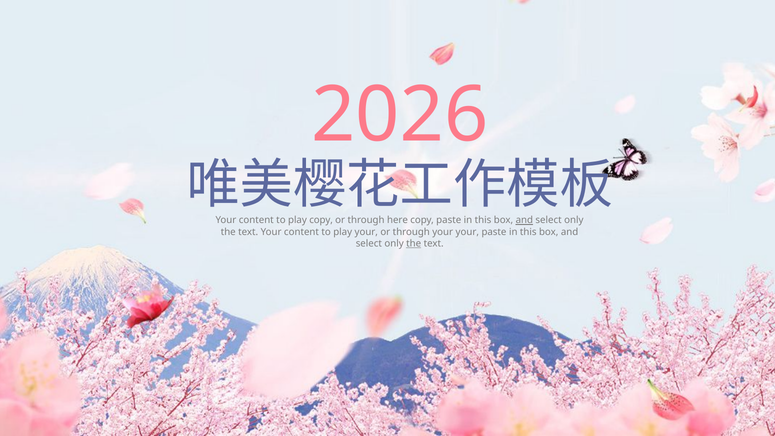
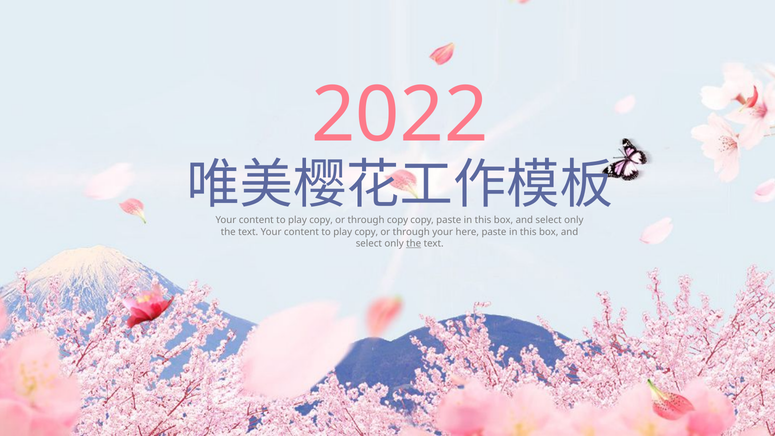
2026: 2026 -> 2022 (400, 115)
through here: here -> copy (398, 220)
and underline: present -> none (524, 220)
your: your -> copy (366, 232)
your your: your -> here (467, 232)
